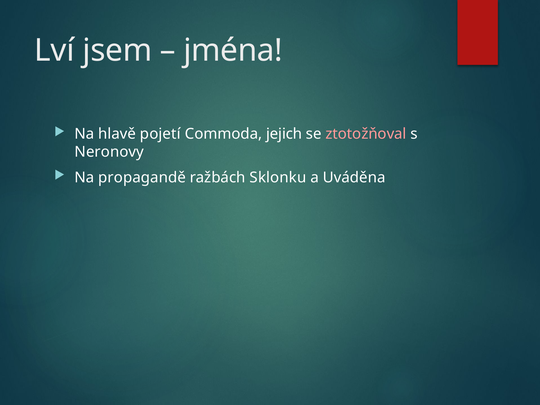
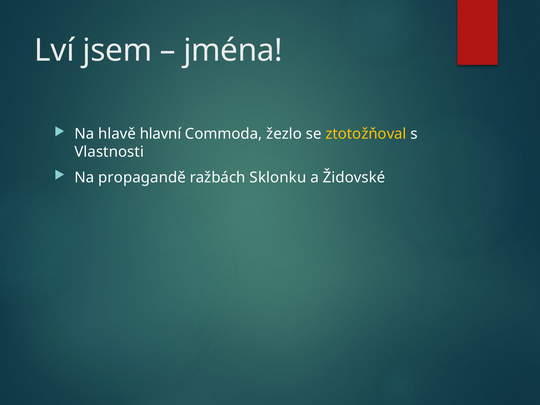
pojetí: pojetí -> hlavní (160, 134)
jejich: jejich -> žezlo (284, 134)
ztotožňoval colour: pink -> yellow (366, 134)
Neronovy: Neronovy -> Vlastnosti (109, 152)
Uváděna: Uváděna -> Židovské (354, 178)
